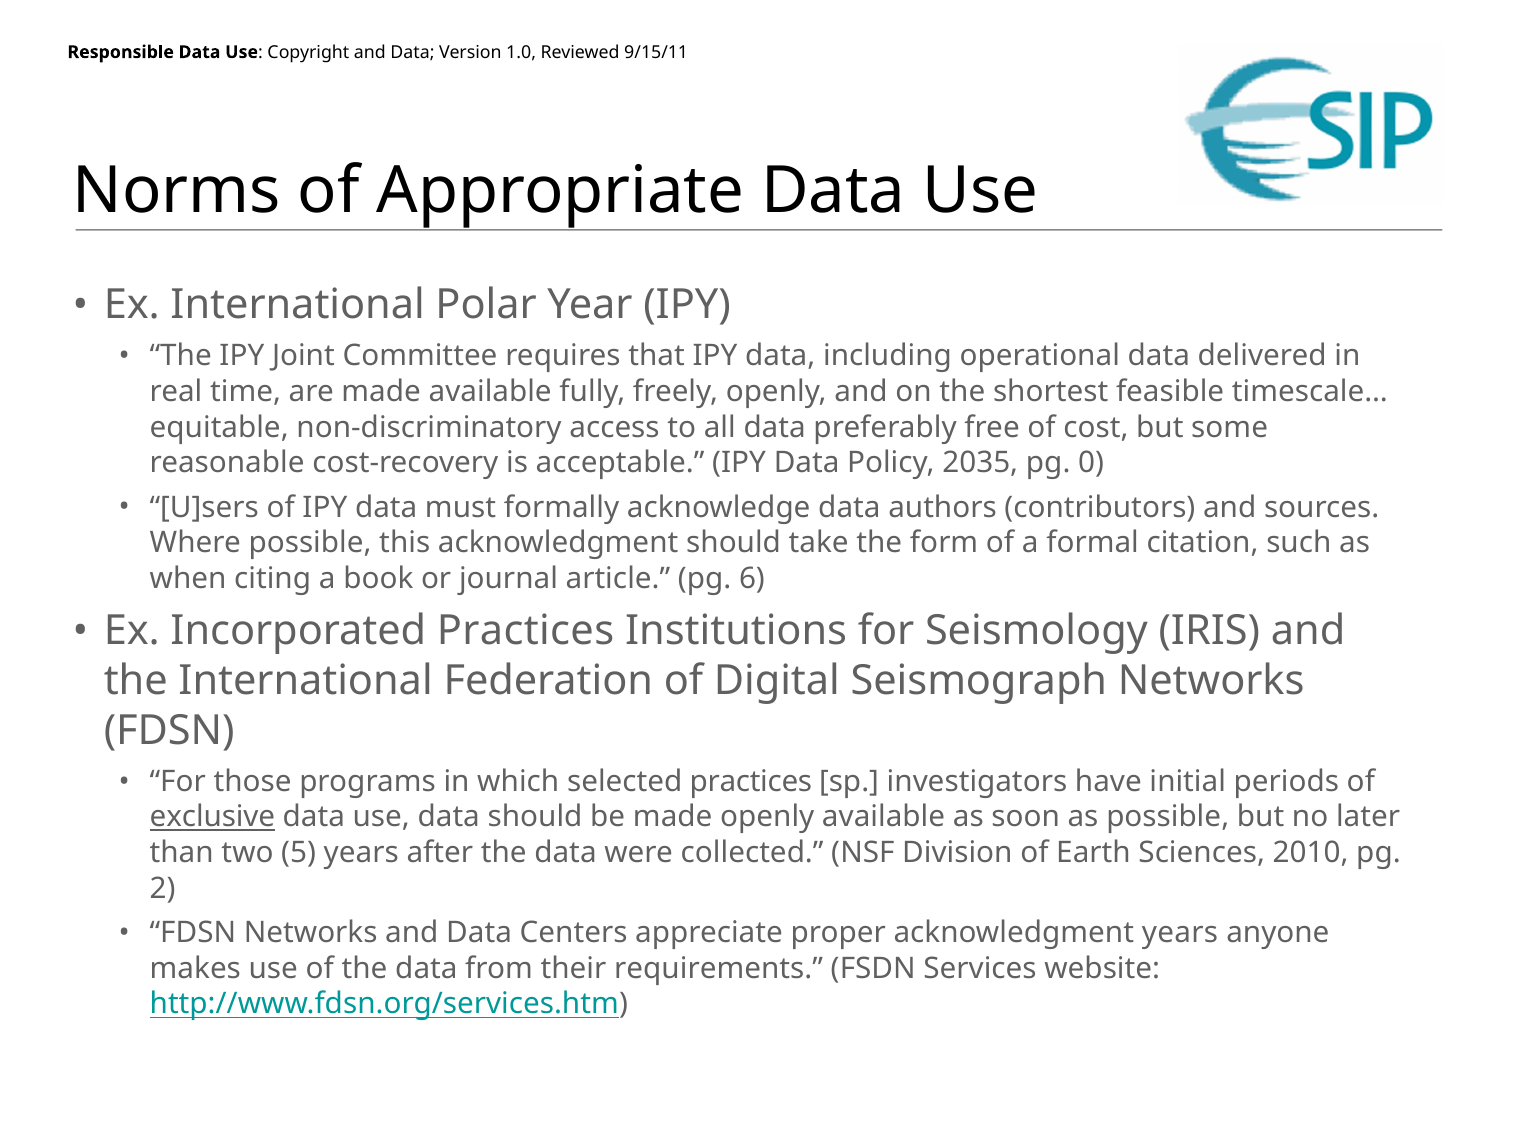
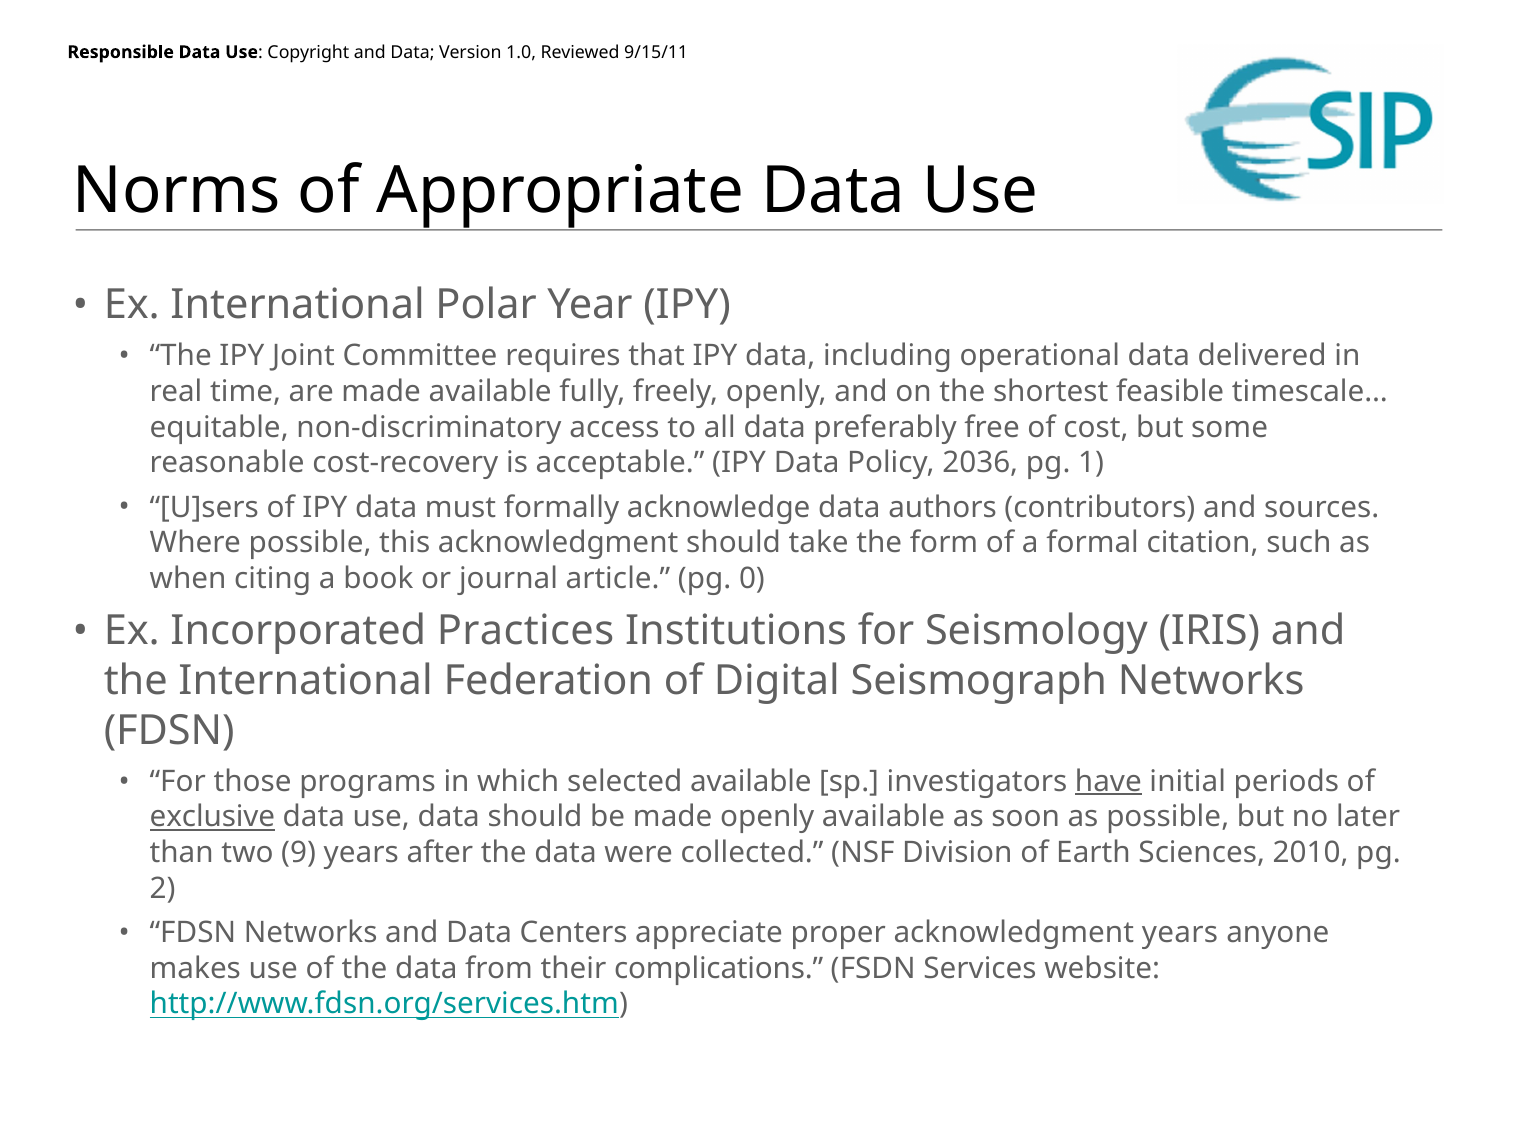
2035: 2035 -> 2036 (980, 463)
0: 0 -> 1 (1091, 463)
6: 6 -> 0 (752, 578)
selected practices: practices -> available (751, 781)
have underline: none -> present (1108, 781)
5: 5 -> 9 (299, 852)
requirements: requirements -> complications (719, 968)
